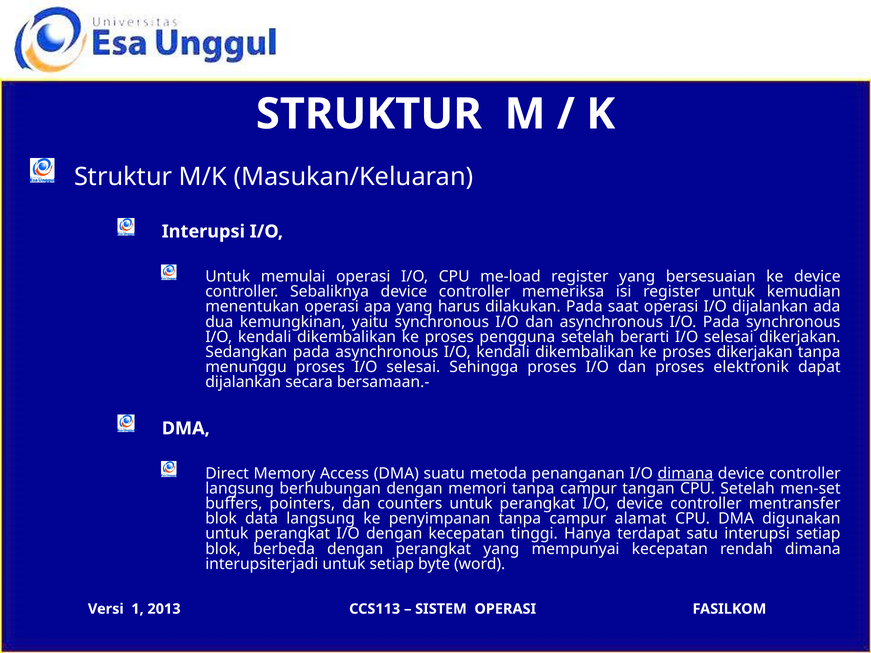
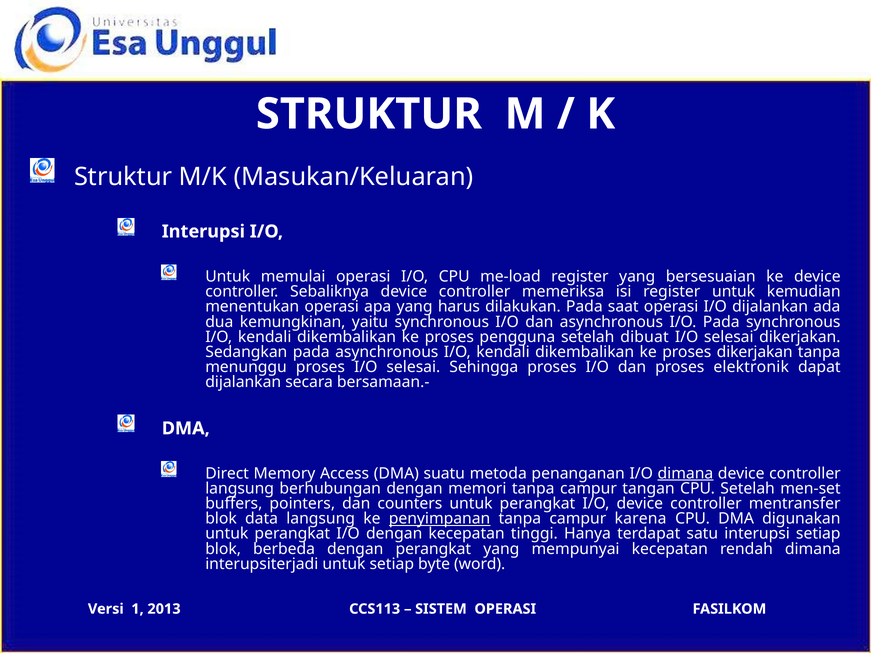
berarti: berarti -> dibuat (645, 337)
penyimpanan underline: none -> present (440, 519)
alamat: alamat -> karena (641, 519)
